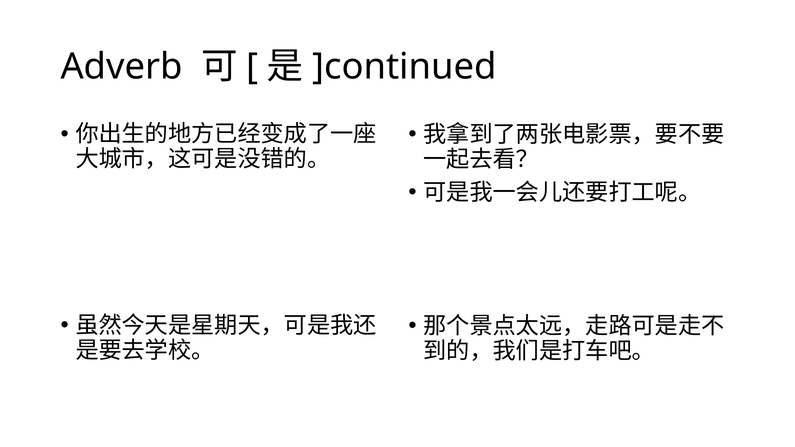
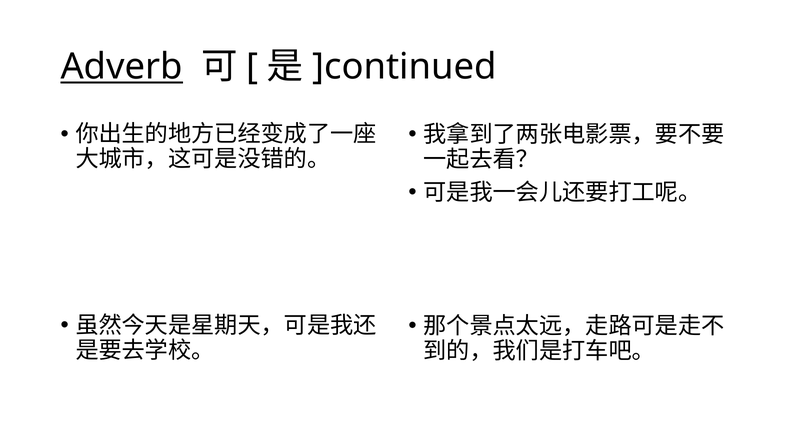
Adverb underline: none -> present (122, 67)
